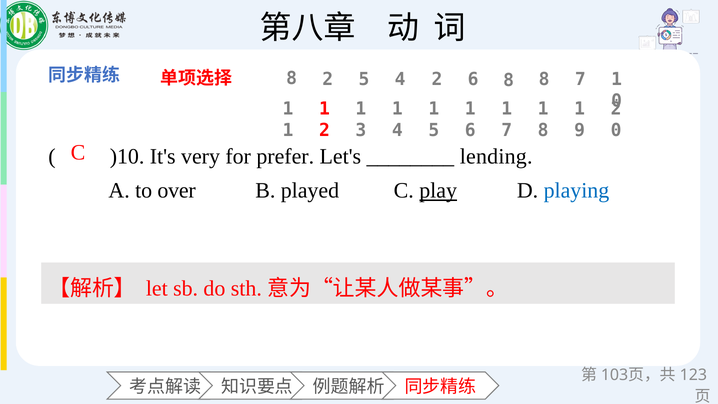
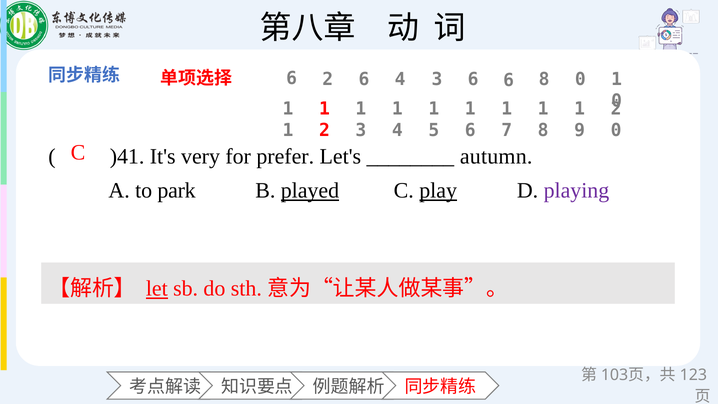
8: 8 -> 6 (292, 78)
2 5: 5 -> 6 (364, 79)
4 2: 2 -> 3 (437, 79)
6 8: 8 -> 6 (509, 80)
8 7: 7 -> 0 (580, 79)
)10: )10 -> )41 (127, 156)
lending: lending -> autumn (496, 156)
over: over -> park (177, 191)
played underline: none -> present (310, 191)
playing colour: blue -> purple (576, 191)
let underline: none -> present (157, 289)
